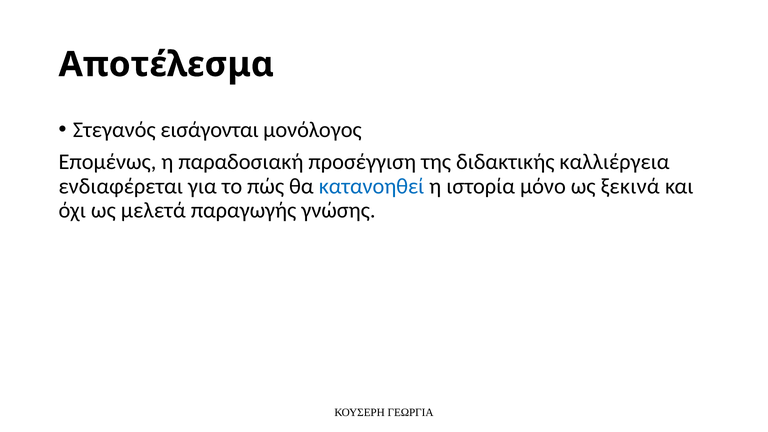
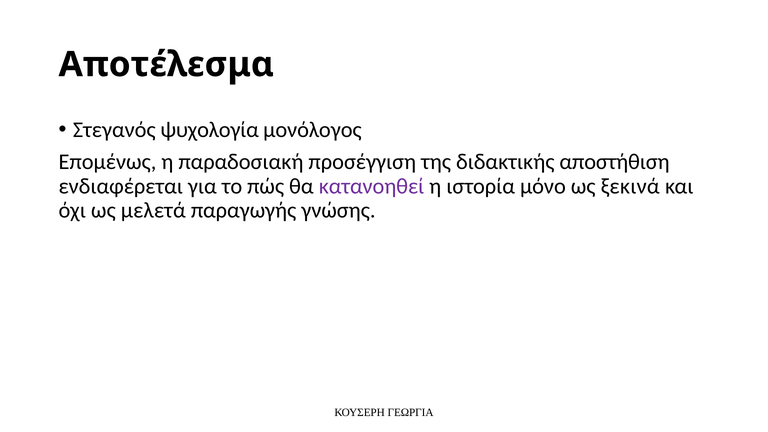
εισάγονται: εισάγονται -> ψυχολογία (210, 130)
καλλιέργεια: καλλιέργεια -> αποστήθιση (615, 162)
κατανοηθεί colour: blue -> purple (372, 186)
